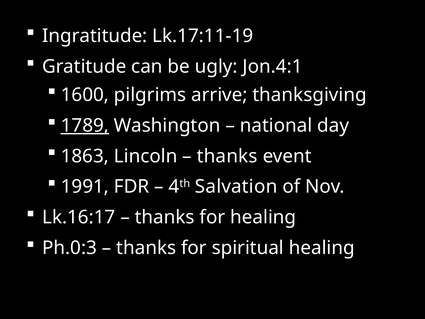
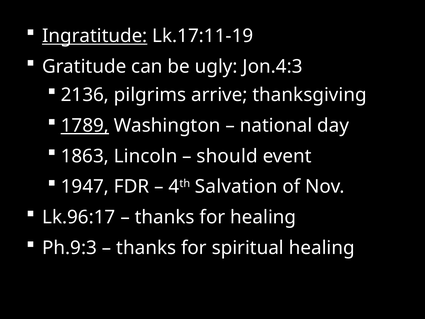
Ingratitude underline: none -> present (95, 36)
Jon.4:1: Jon.4:1 -> Jon.4:3 (273, 67)
1600: 1600 -> 2136 (85, 95)
thanks: thanks -> should (227, 156)
1991: 1991 -> 1947 (85, 187)
Lk.16:17: Lk.16:17 -> Lk.96:17 (79, 217)
Ph.0:3: Ph.0:3 -> Ph.9:3 (70, 248)
